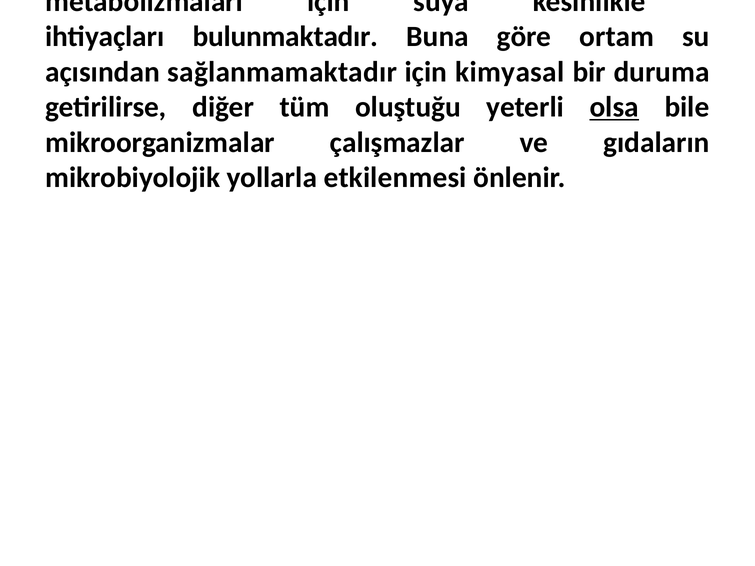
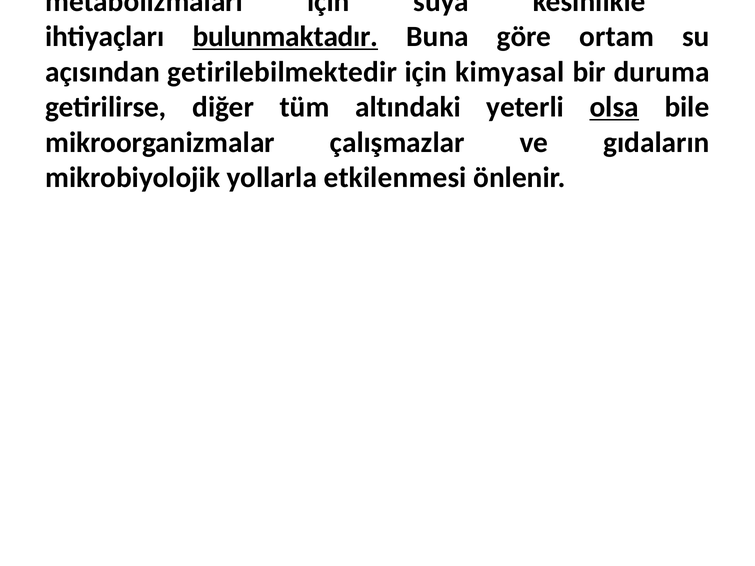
bulunmaktadır underline: none -> present (286, 37)
sağlanmamaktadır: sağlanmamaktadır -> getirilebilmektedir (282, 72)
oluştuğu: oluştuğu -> altındaki (408, 107)
